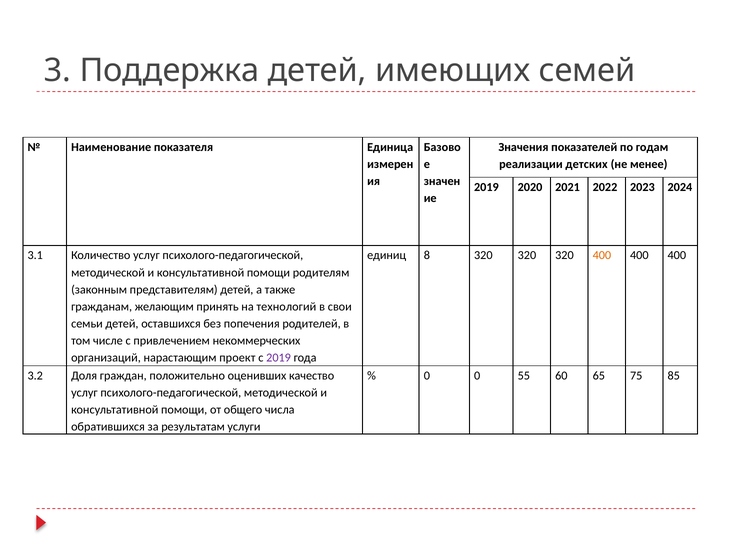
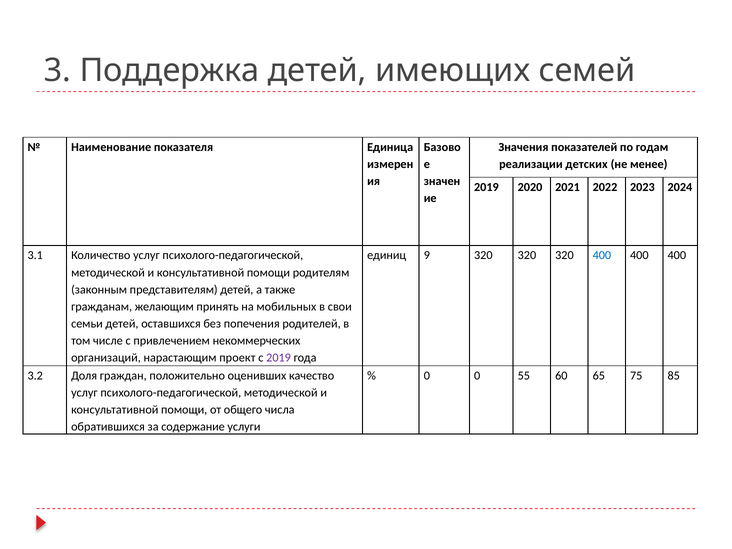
8: 8 -> 9 (427, 255)
400 colour: orange -> blue (602, 255)
технологий: технологий -> мобильных (286, 307)
результатам: результатам -> содержание (193, 427)
